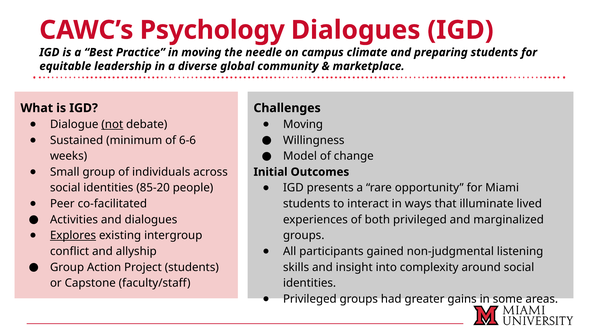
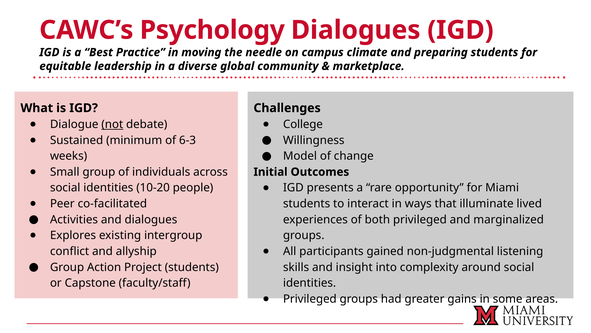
Moving: Moving -> College (303, 124)
6-6: 6-6 -> 6-3 (188, 140)
85-20: 85-20 -> 10-20 (153, 188)
Explores underline: present -> none (73, 235)
